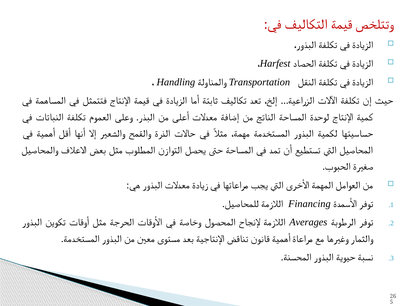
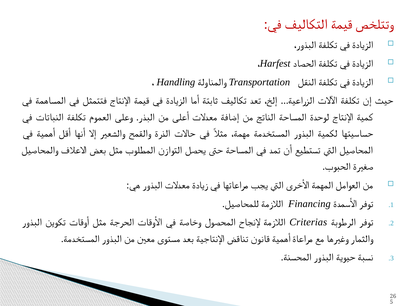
Averages: Averages -> Criterias (308, 222)
